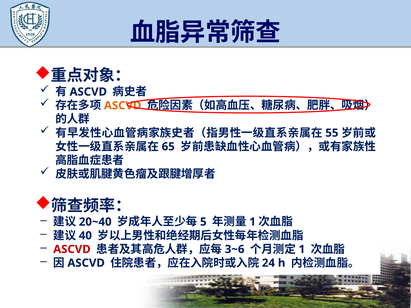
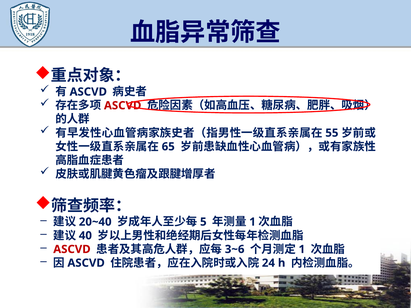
ASCVD colour: orange -> red (123, 106)
